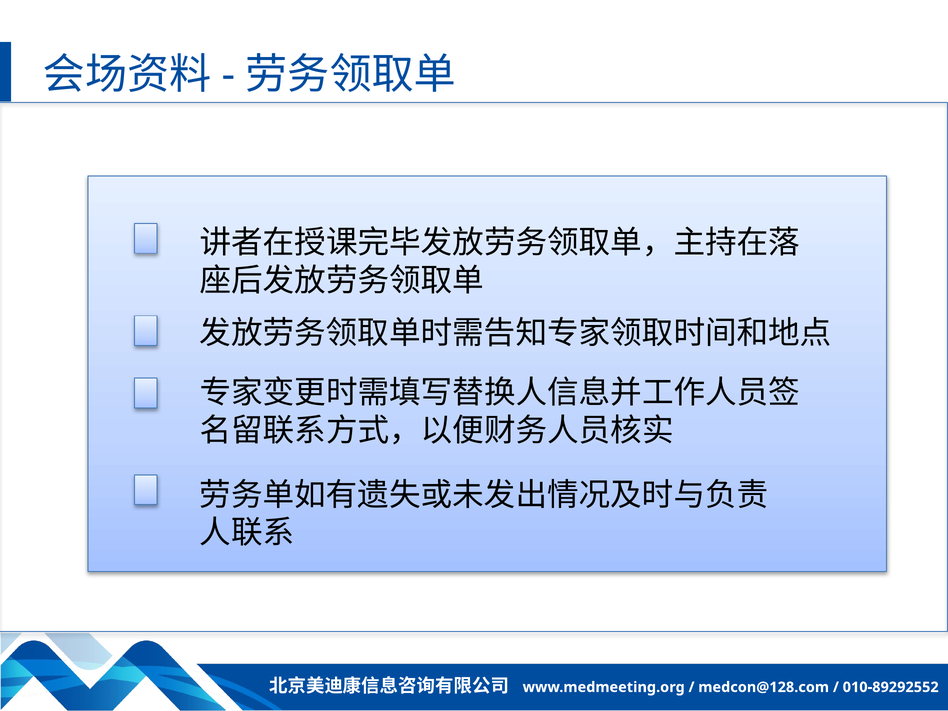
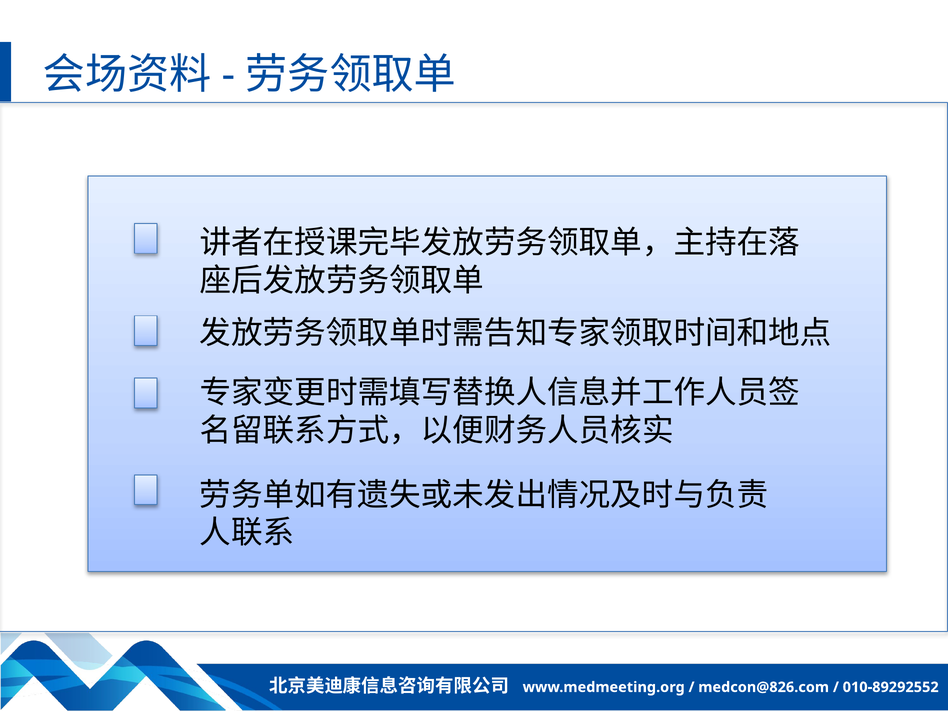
medcon@128.com: medcon@128.com -> medcon@826.com (764, 687)
